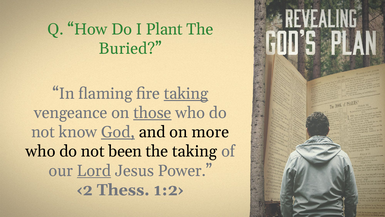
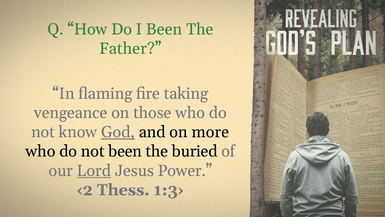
I Plant: Plant -> Been (164, 29)
Buried: Buried -> Father (130, 48)
taking underline: present -> none (186, 93)
those underline: present -> none (152, 113)
the taking: taking -> buried (195, 151)
1:2›: 1:2› -> 1:3› (169, 190)
